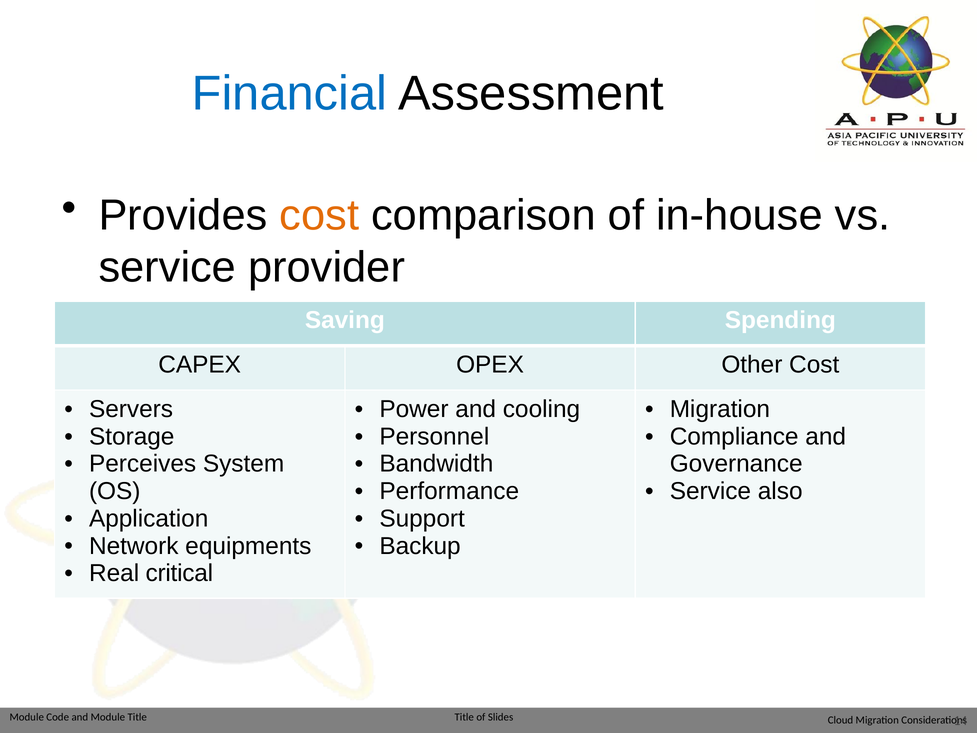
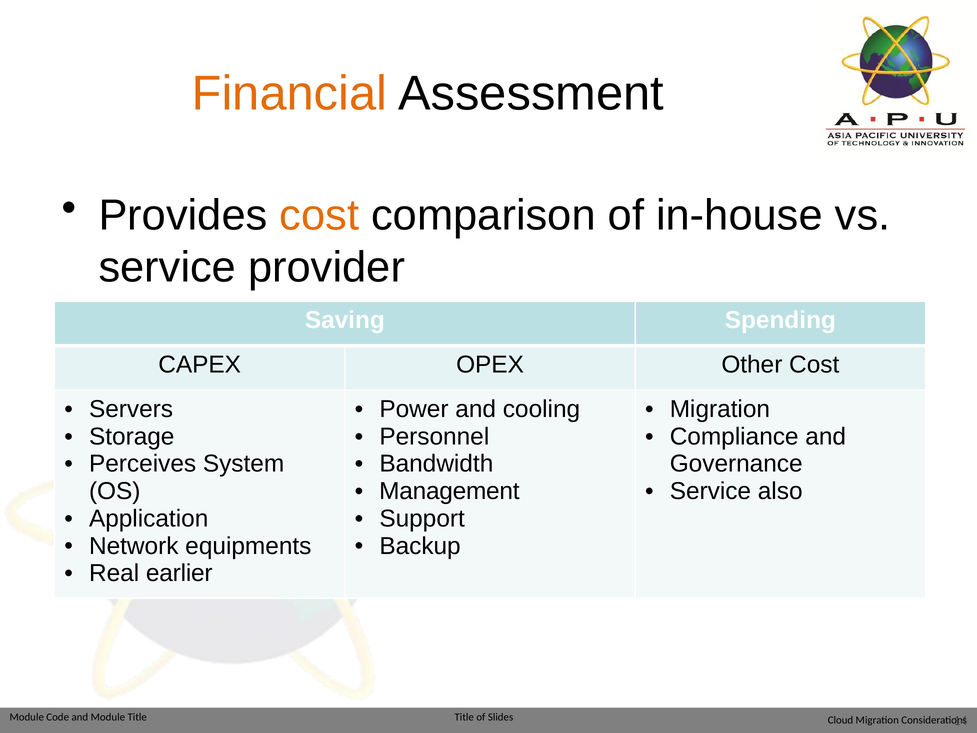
Financial colour: blue -> orange (290, 94)
Performance: Performance -> Management (449, 491)
critical: critical -> earlier (179, 573)
